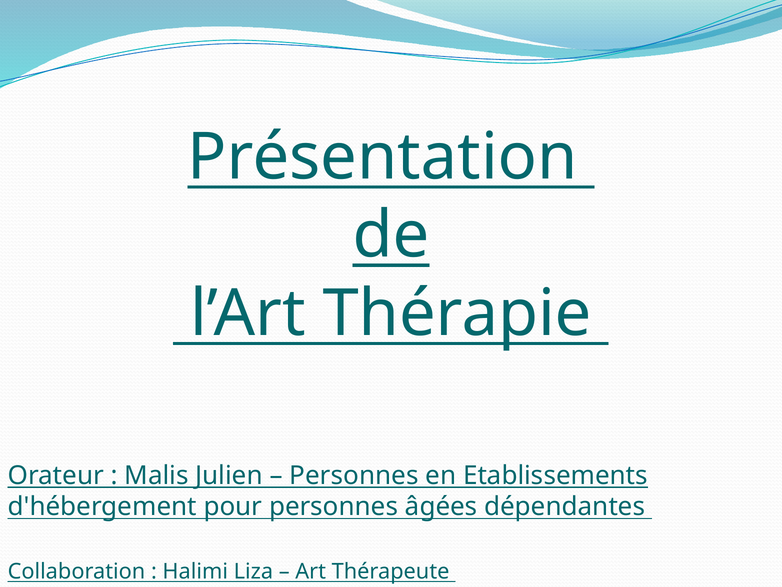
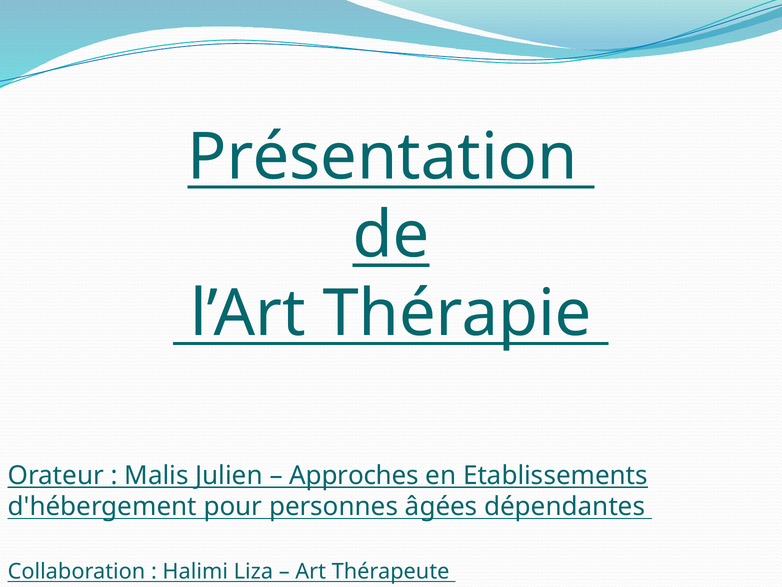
Personnes: Personnes -> Approches (354, 475)
